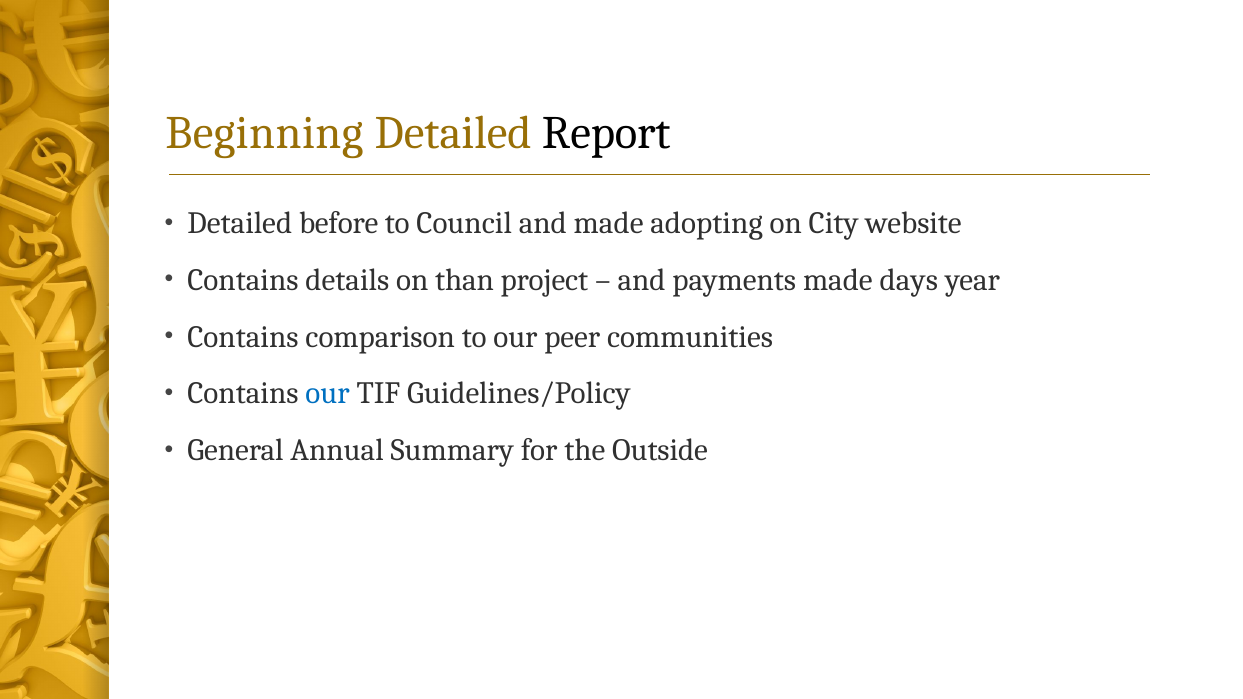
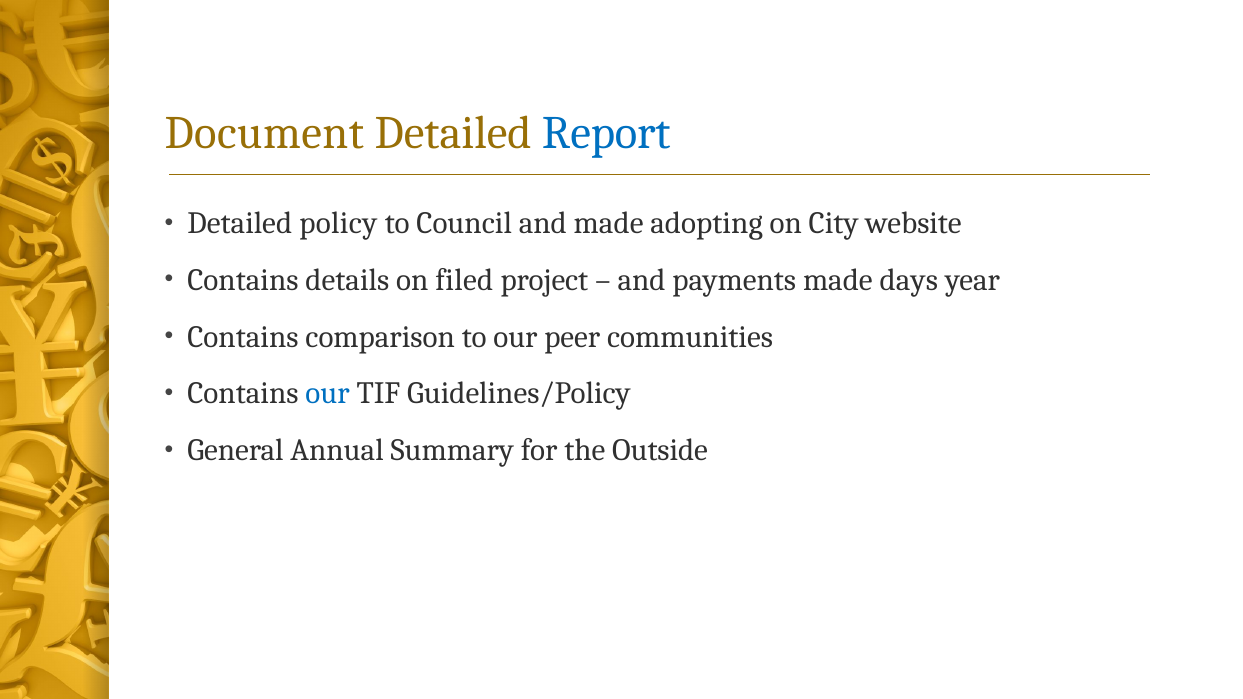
Beginning: Beginning -> Document (264, 133)
Report colour: black -> blue (606, 133)
before: before -> policy (338, 223)
than: than -> filed (464, 280)
